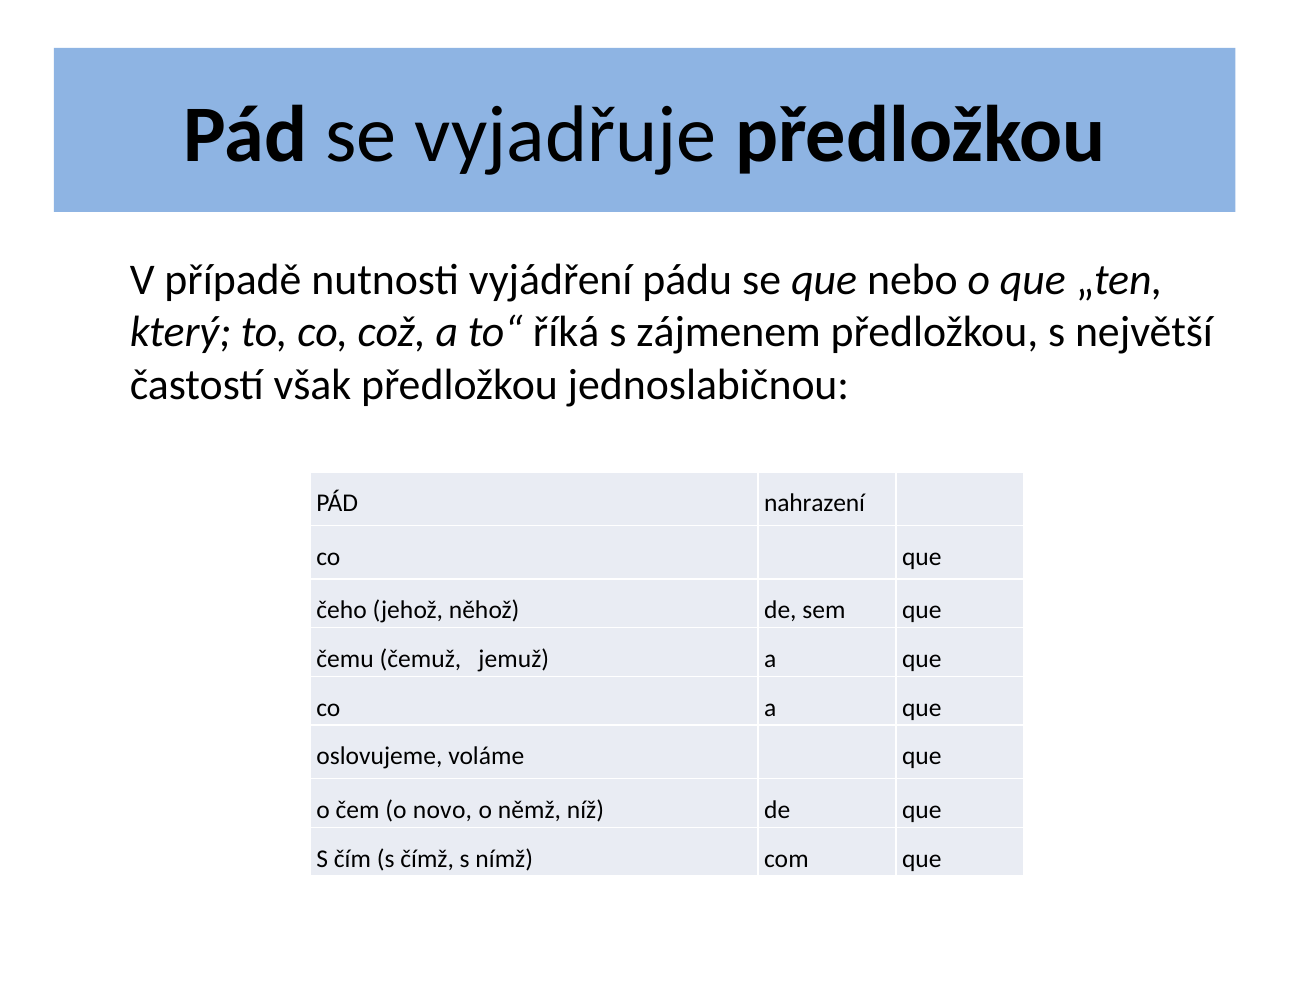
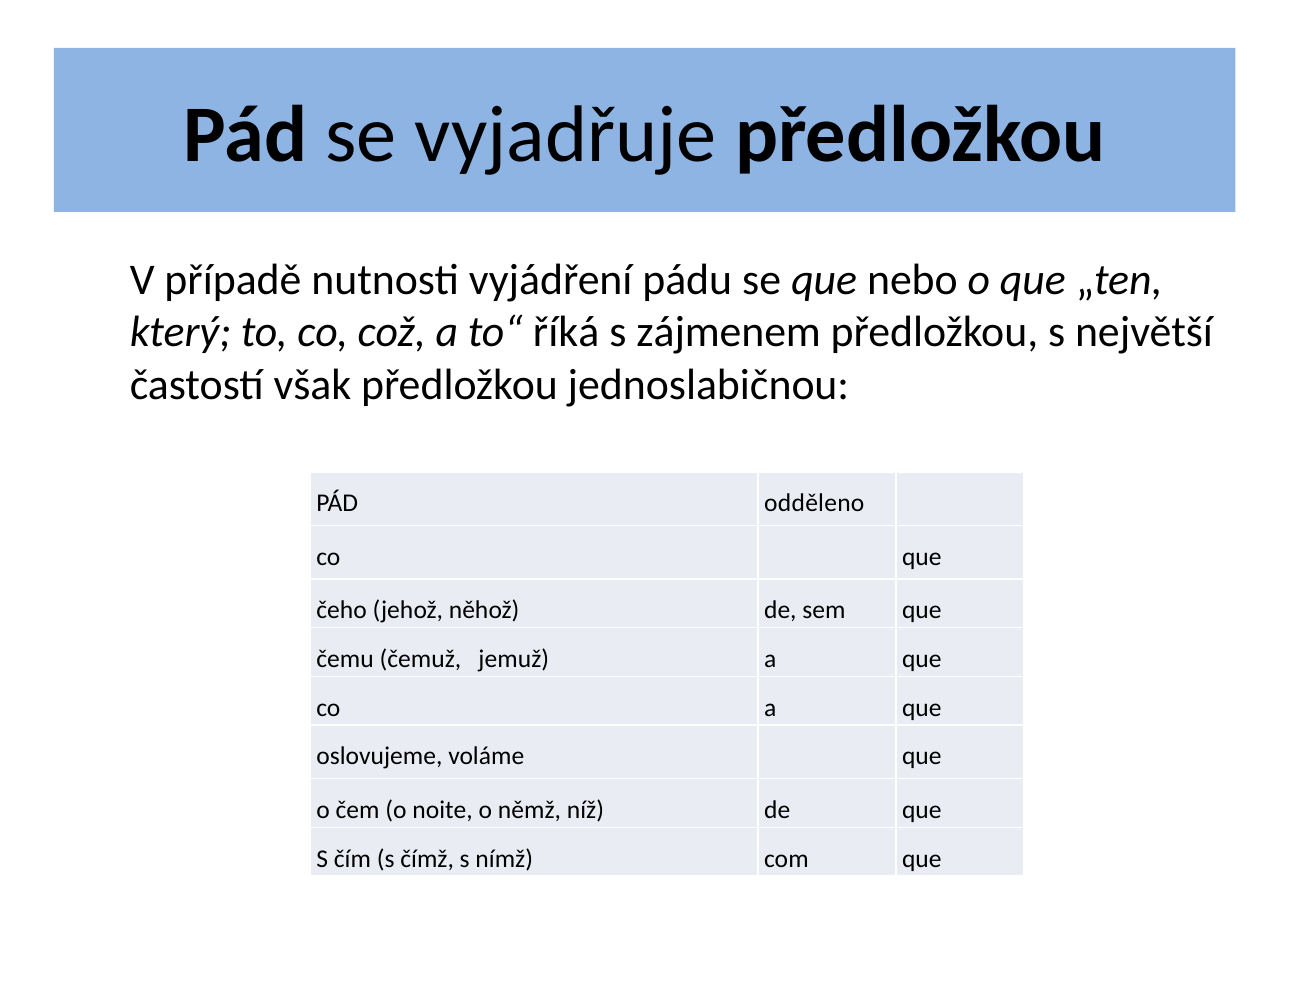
nahrazení: nahrazení -> odděleno (814, 503)
novo: novo -> noite (443, 810)
